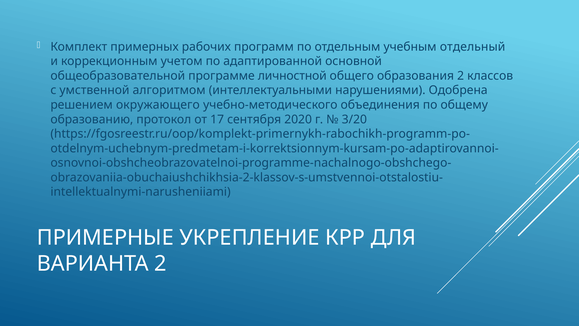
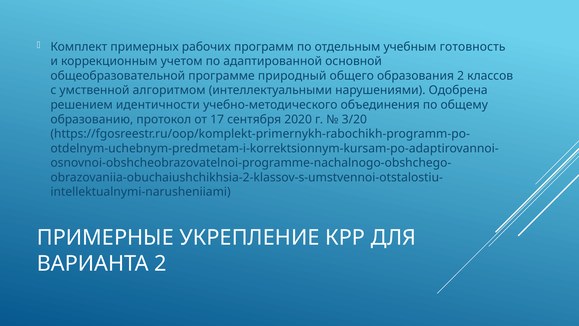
отдельный: отдельный -> готовность (473, 47)
личностной: личностной -> природный (292, 76)
окружающего: окружающего -> идентичности (158, 105)
